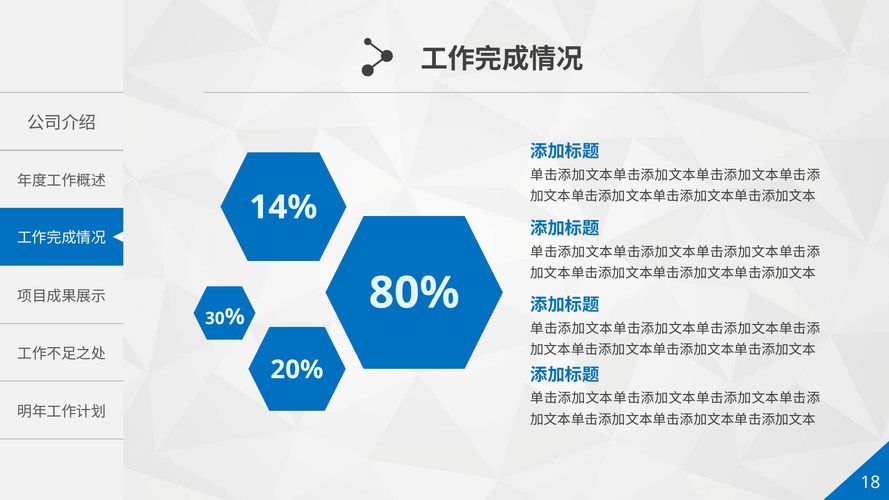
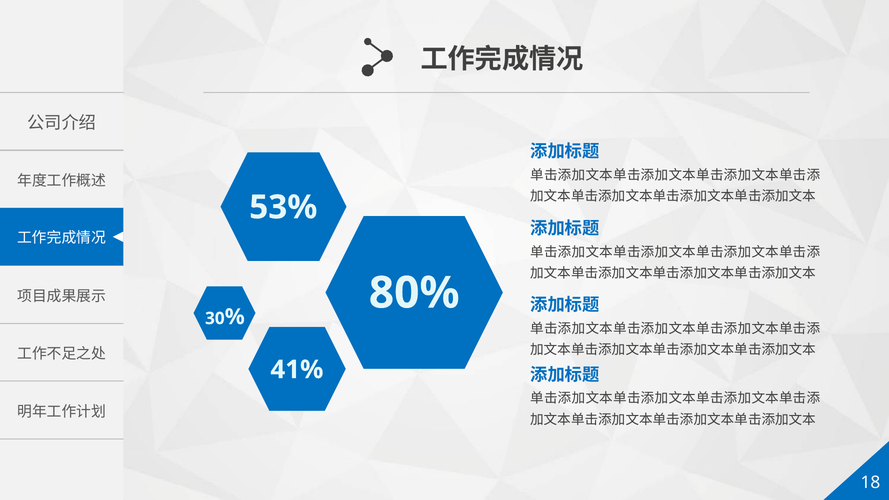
14%: 14% -> 53% (283, 207)
20%: 20% -> 41% (297, 370)
